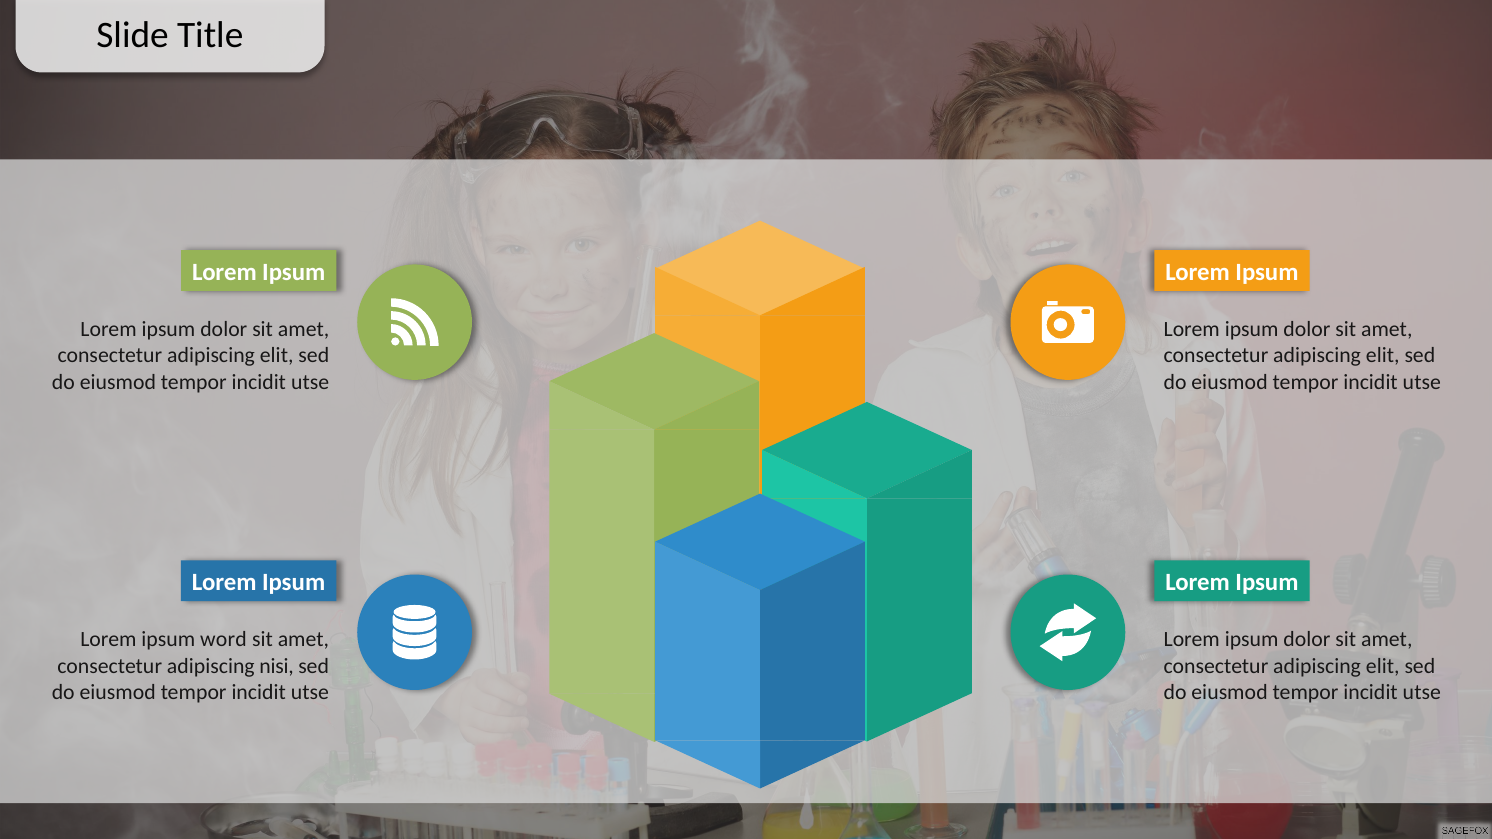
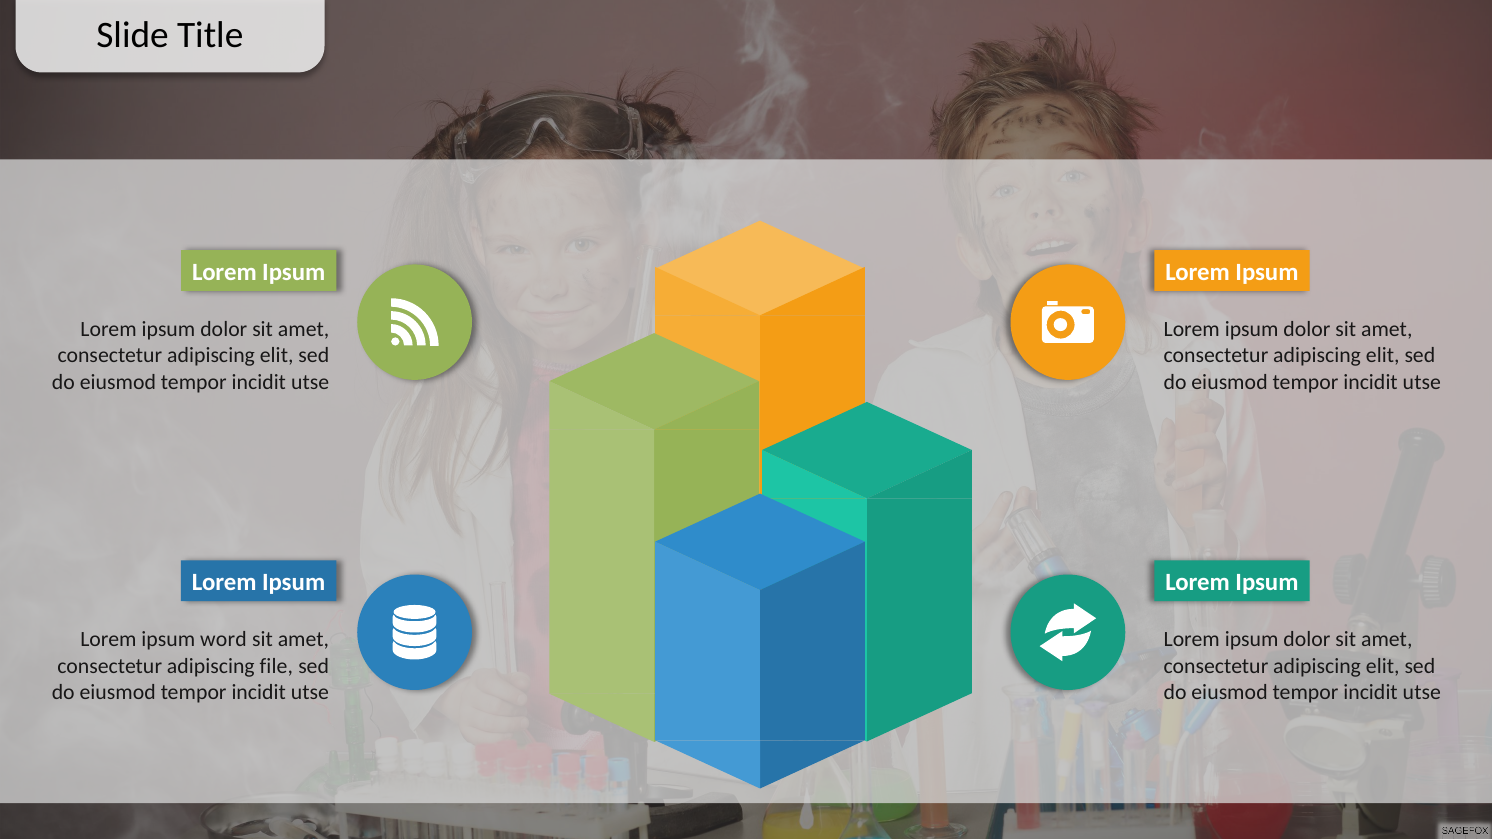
nisi: nisi -> file (276, 666)
